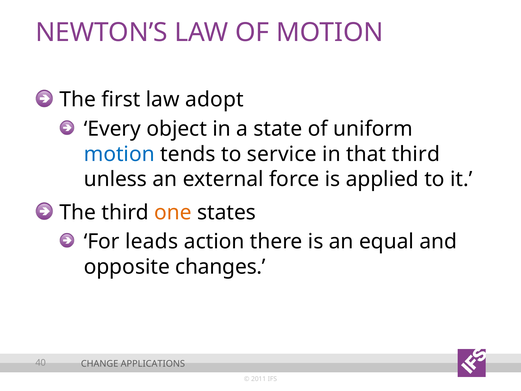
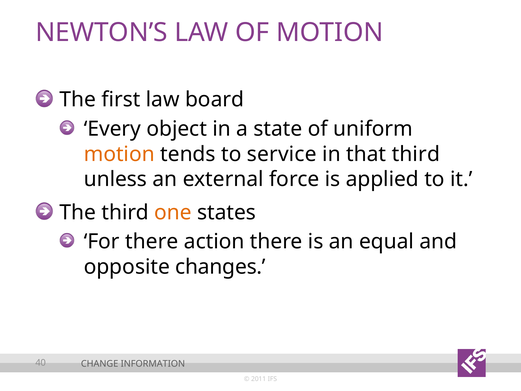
adopt: adopt -> board (215, 100)
motion colour: blue -> orange (119, 154)
For leads: leads -> there (152, 241)
APPLICATIONS: APPLICATIONS -> INFORMATION (153, 363)
